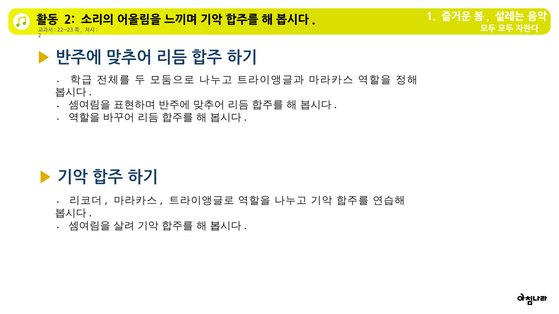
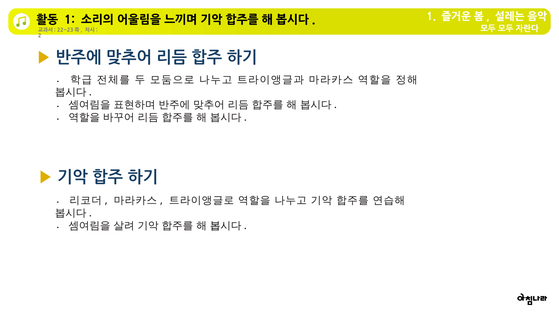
2: 2 -> 1 (70, 20)
